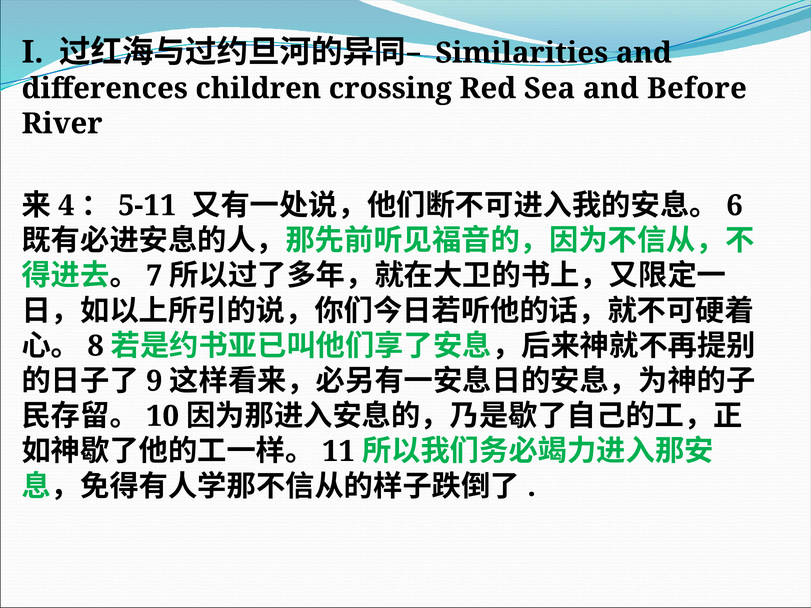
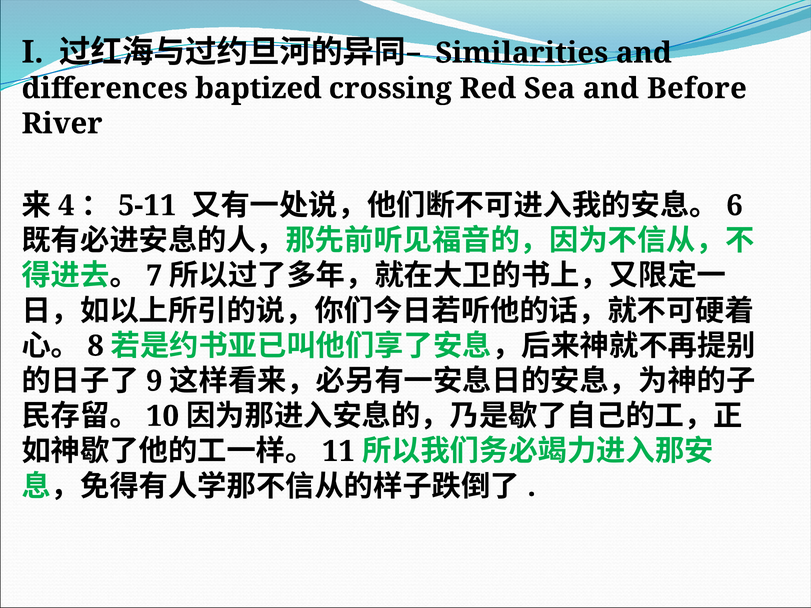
children: children -> baptized (258, 89)
